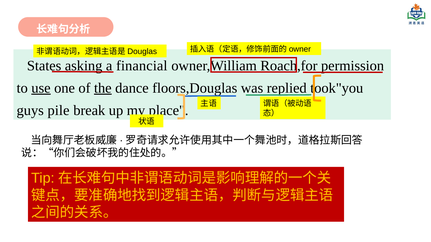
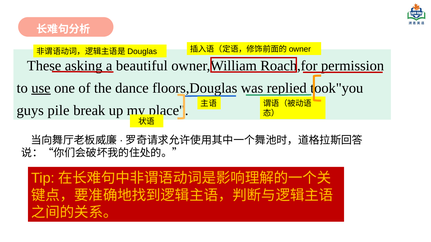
States: States -> These (44, 66)
financial: financial -> beautiful (142, 66)
the underline: present -> none (103, 88)
